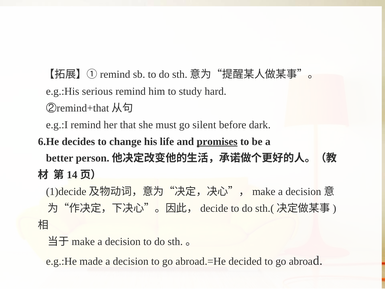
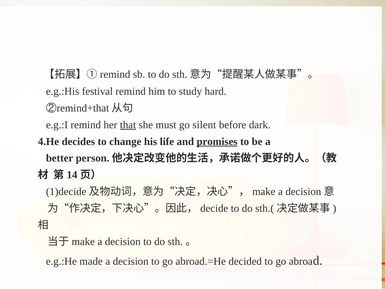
serious: serious -> festival (97, 91)
that underline: none -> present (128, 125)
6.He: 6.He -> 4.He (48, 141)
